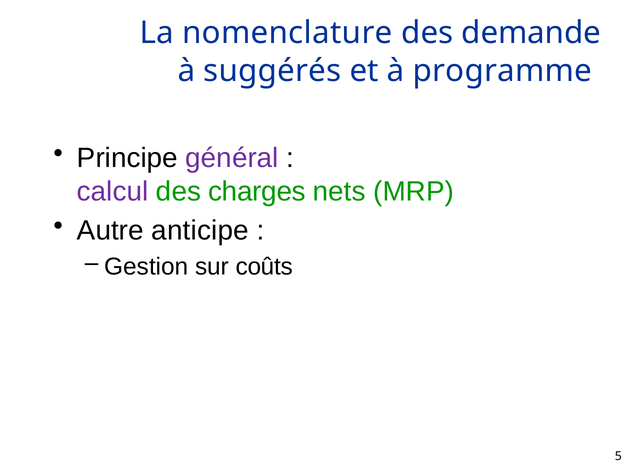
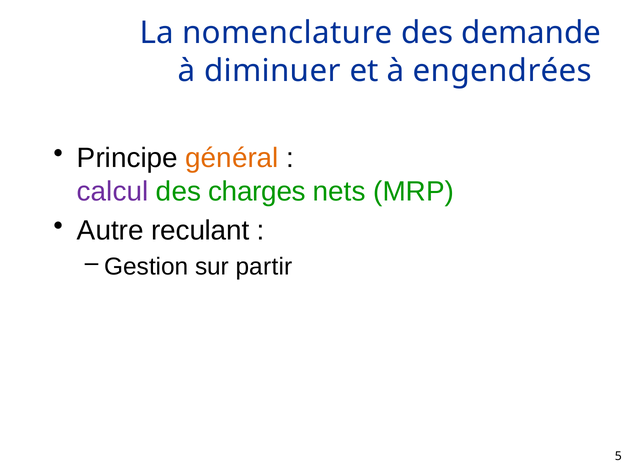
suggérés: suggérés -> diminuer (272, 71)
programme: programme -> engendrées (502, 71)
général colour: purple -> orange (232, 158)
anticipe: anticipe -> reculant (200, 230)
coûts: coûts -> partir (264, 267)
